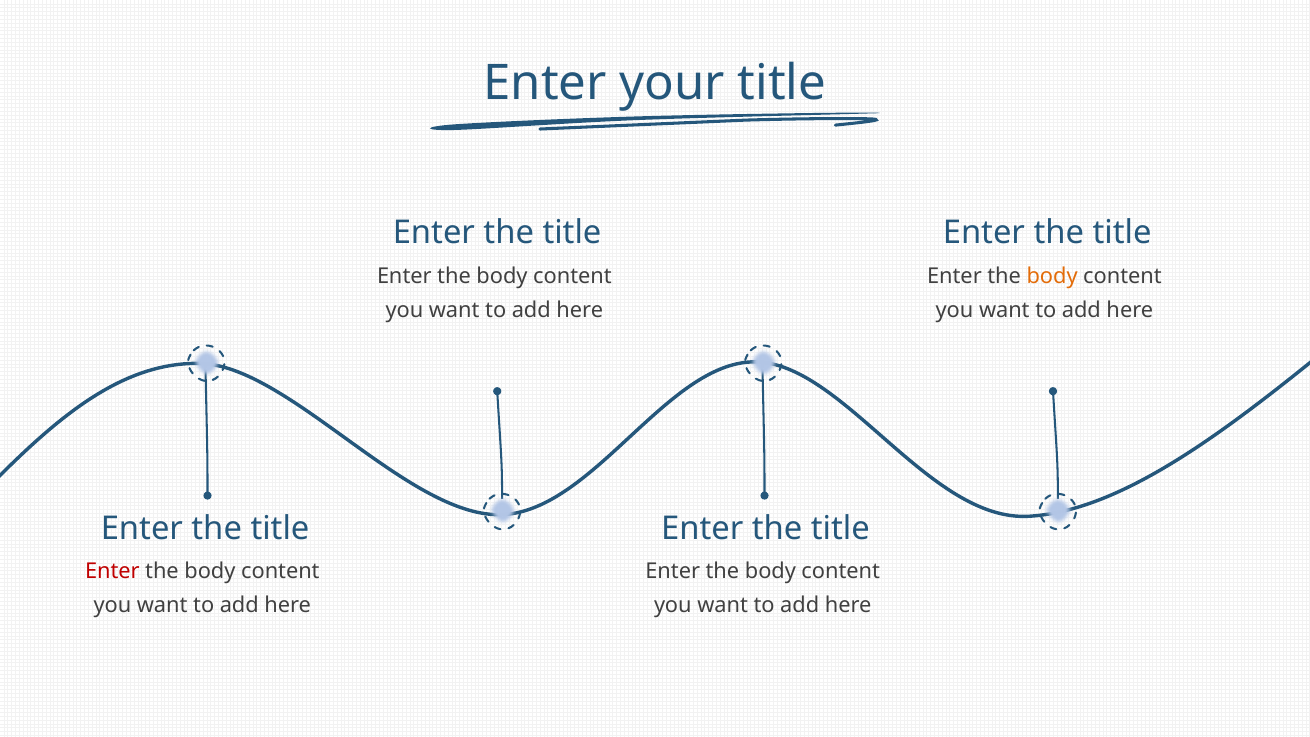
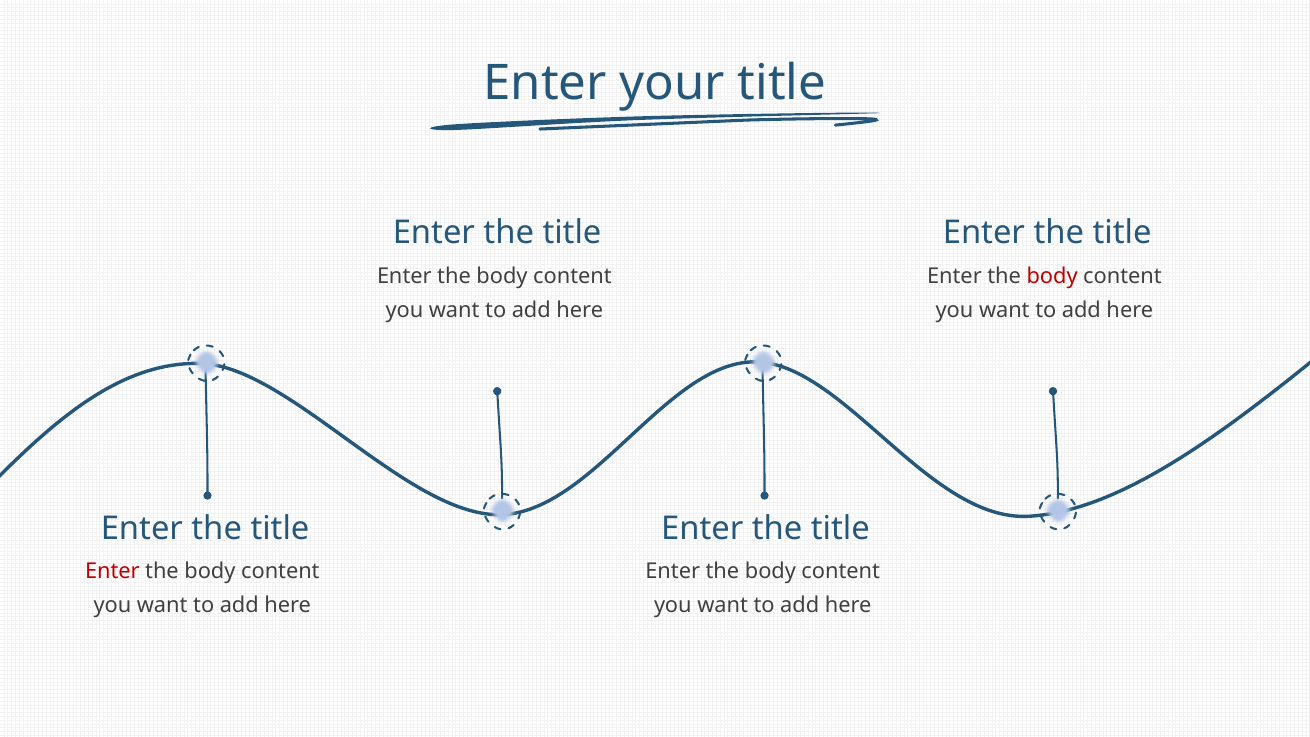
body colour: orange -> red (1052, 276)
